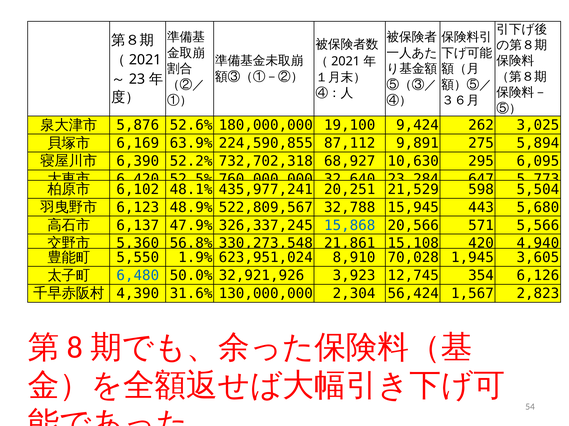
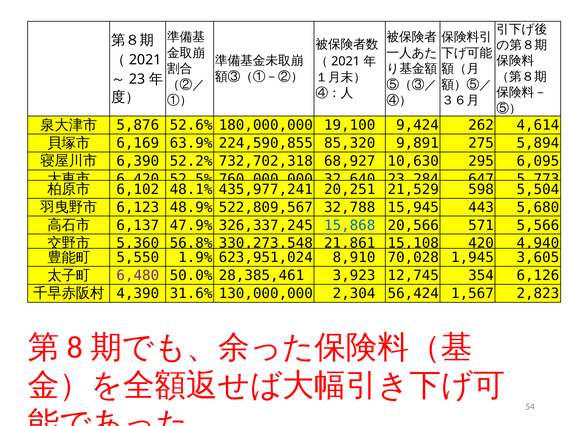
3,025: 3,025 -> 4,614 (538, 126)
87,112: 87,112 -> 85,320 (350, 143)
6,480 colour: blue -> purple (138, 276)
32,921,926: 32,921,926 -> 28,385,461 (261, 276)
